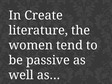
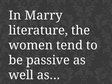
Create: Create -> Marry (44, 15)
